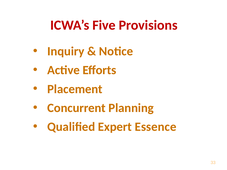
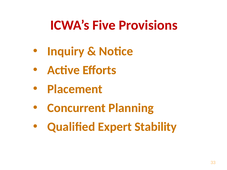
Essence: Essence -> Stability (156, 127)
